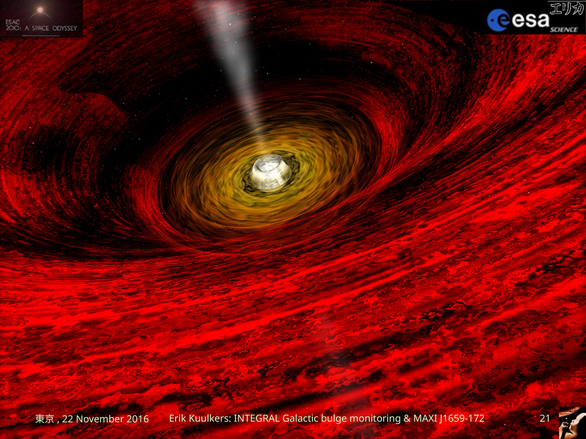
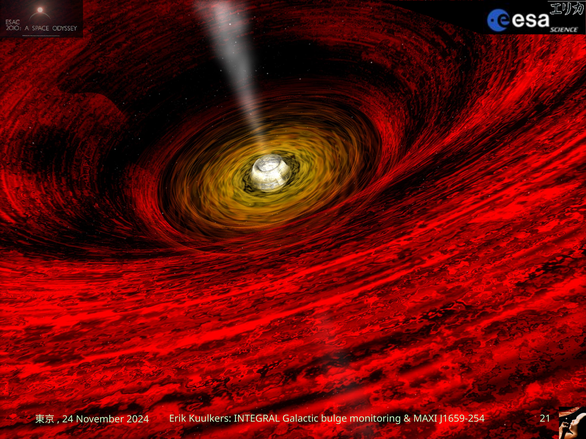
22: 22 -> 24 (68, 420)
2016: 2016 -> 2024 (138, 420)
J1659-172: J1659-172 -> J1659-254 (462, 419)
